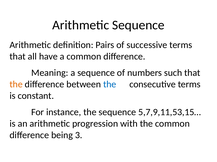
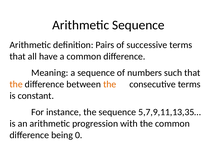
the colour: blue -> orange (110, 85)
5,7,9,11,53,15…: 5,7,9,11,53,15… -> 5,7,9,11,13,35… (170, 113)
3: 3 -> 0 (79, 136)
